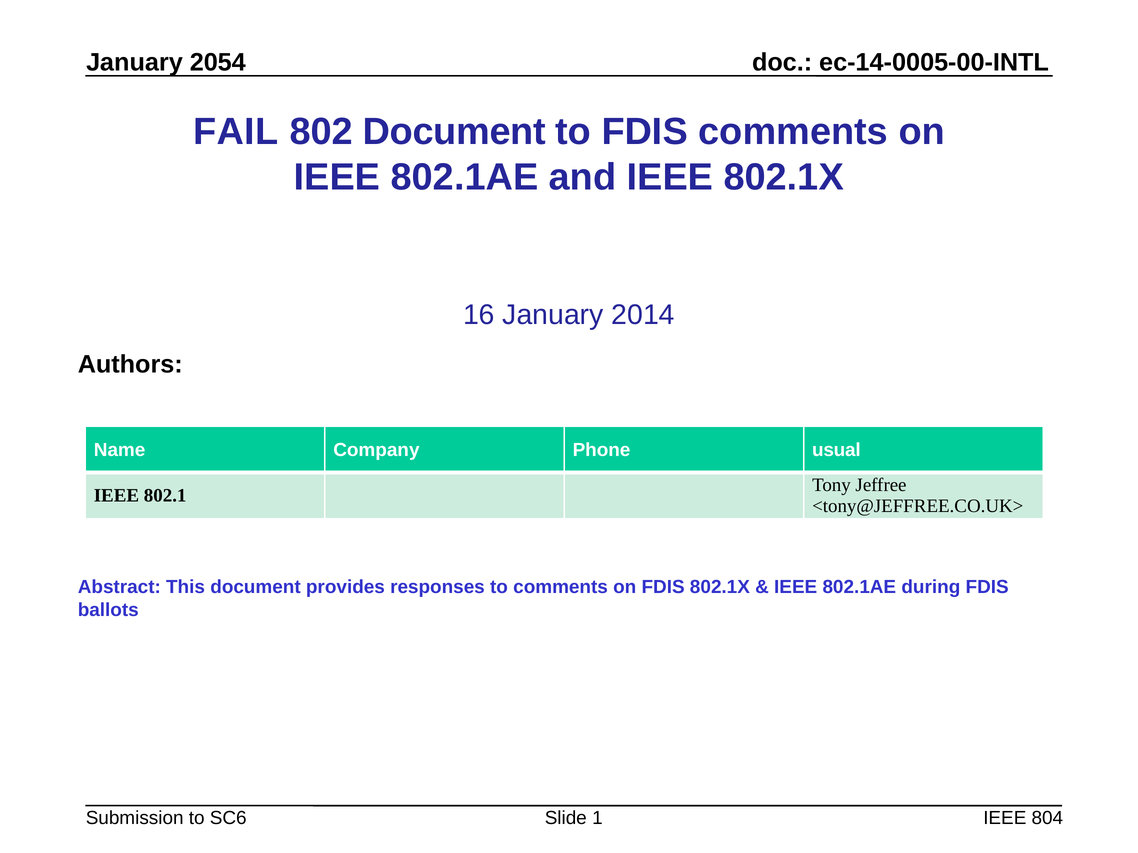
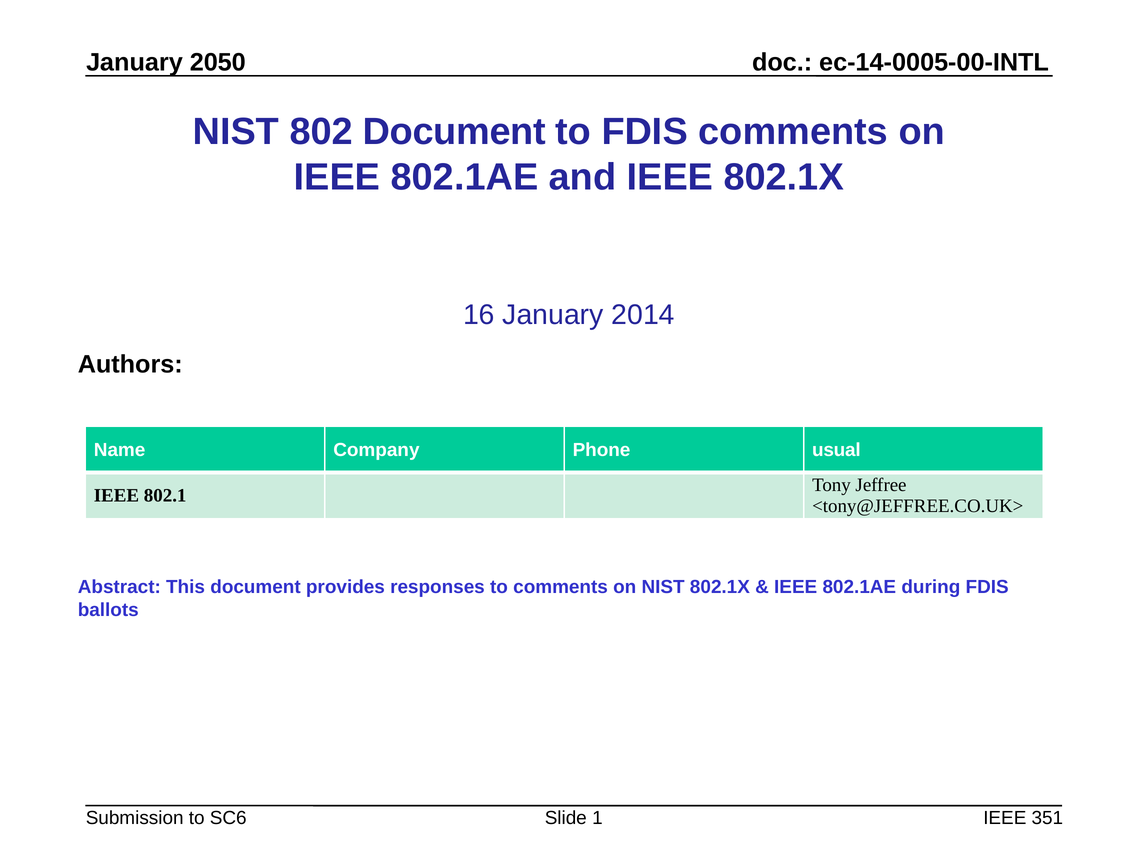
2054: 2054 -> 2050 (218, 62)
FAIL: FAIL -> NIST (236, 132)
on FDIS: FDIS -> NIST (663, 587)
804: 804 -> 351 (1047, 819)
